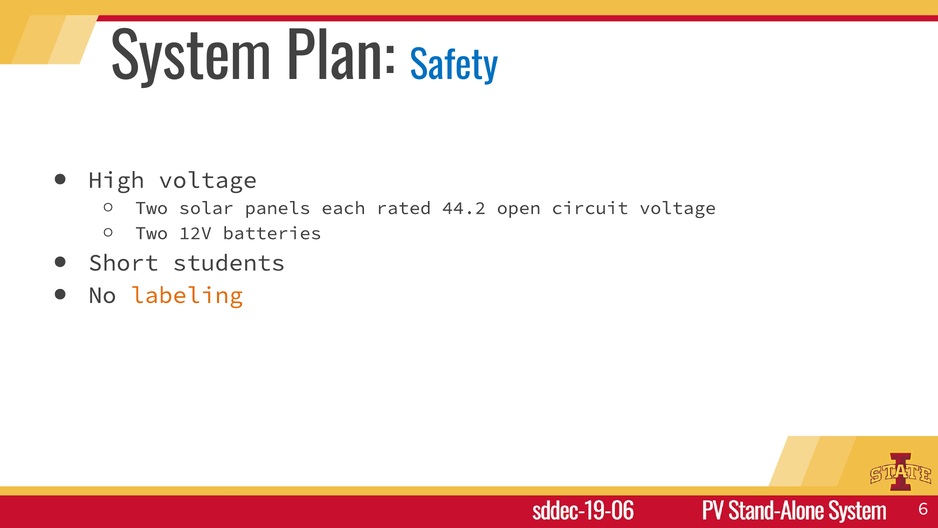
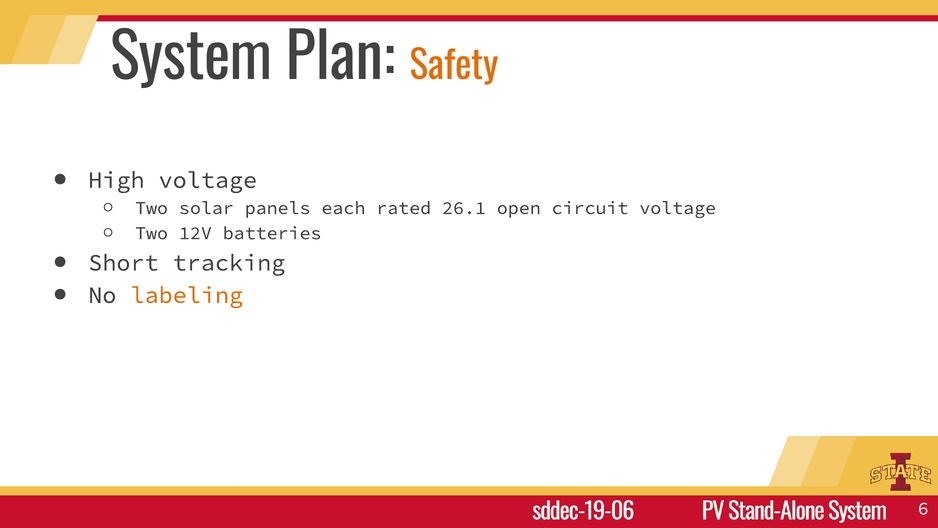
Safety colour: blue -> orange (454, 66)
44.2: 44.2 -> 26.1 (464, 208)
students: students -> tracking (229, 263)
